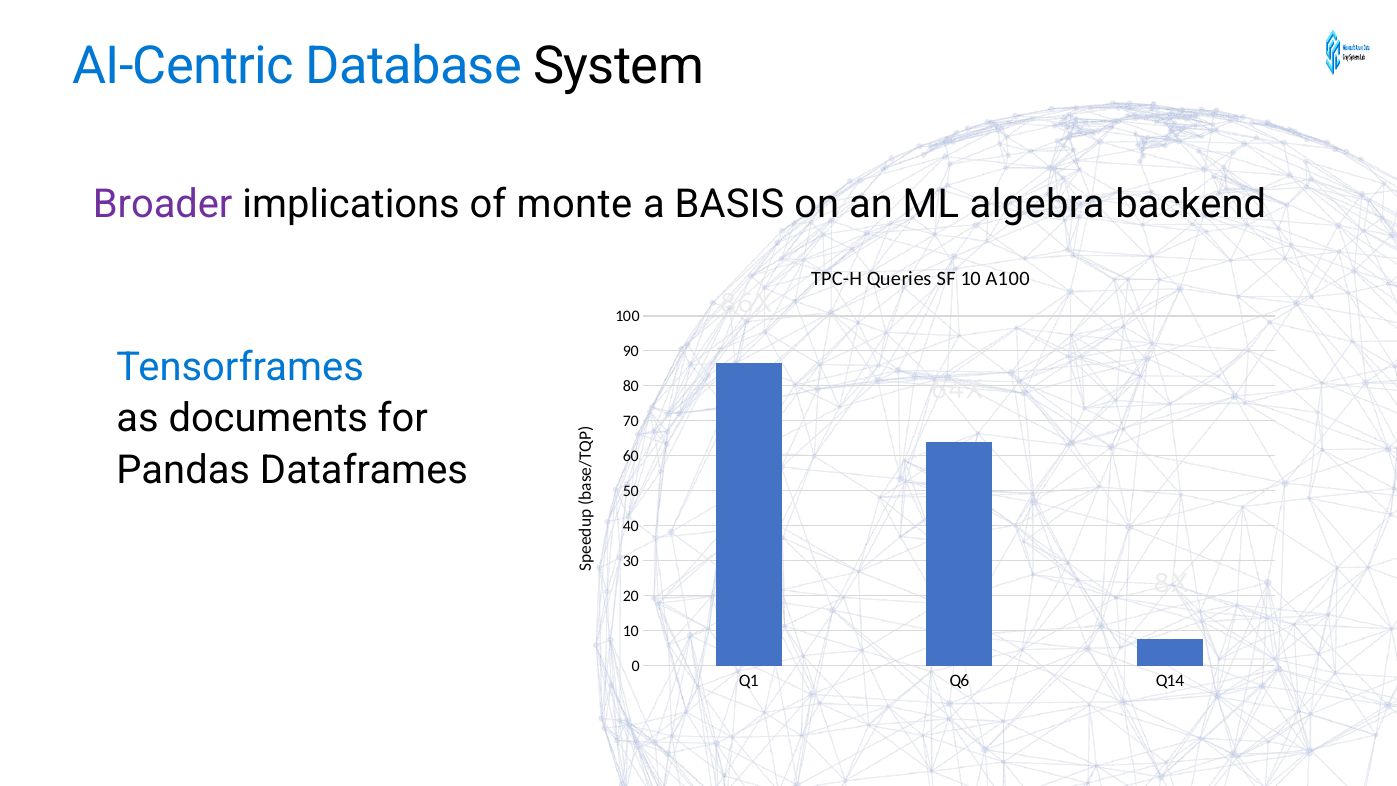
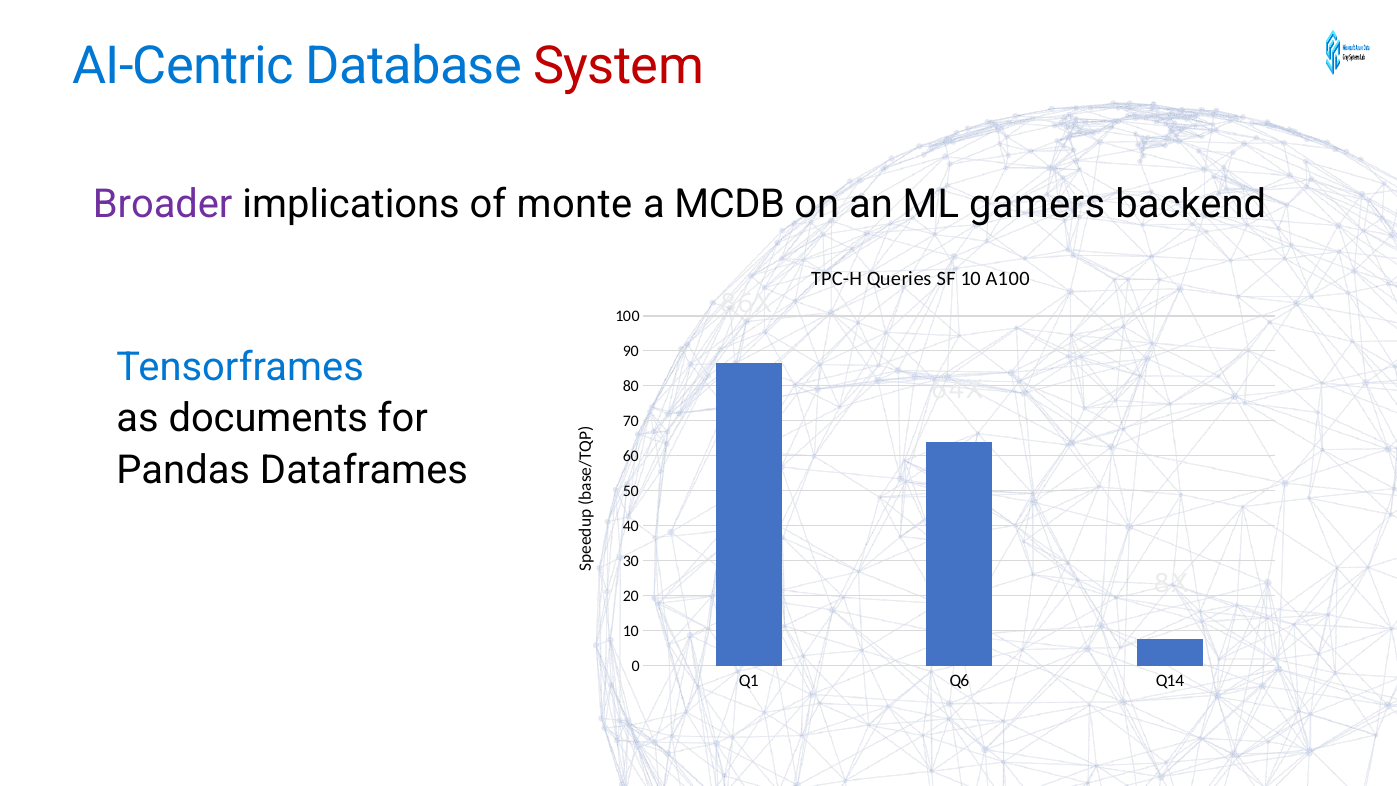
System colour: black -> red (619, 66)
BASIS: BASIS -> MCDB (730, 204)
algebra: algebra -> gamers (1037, 204)
